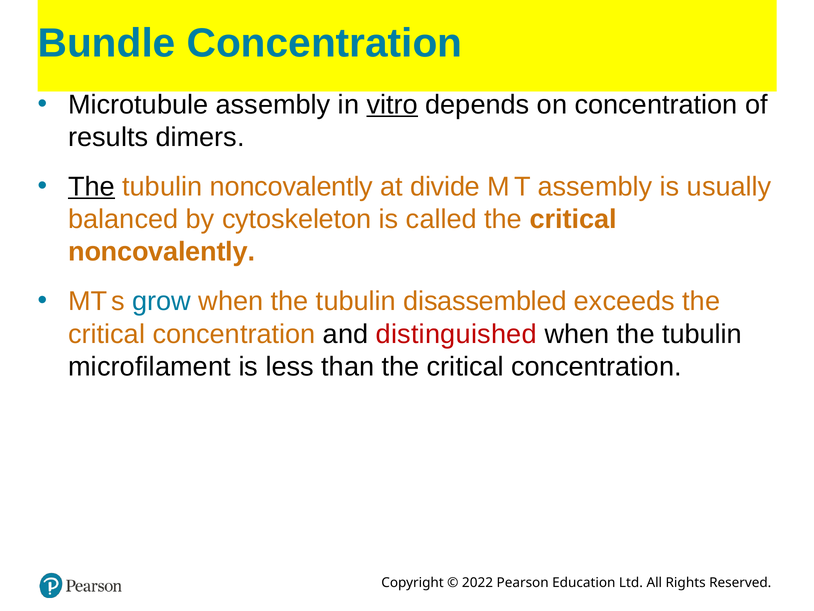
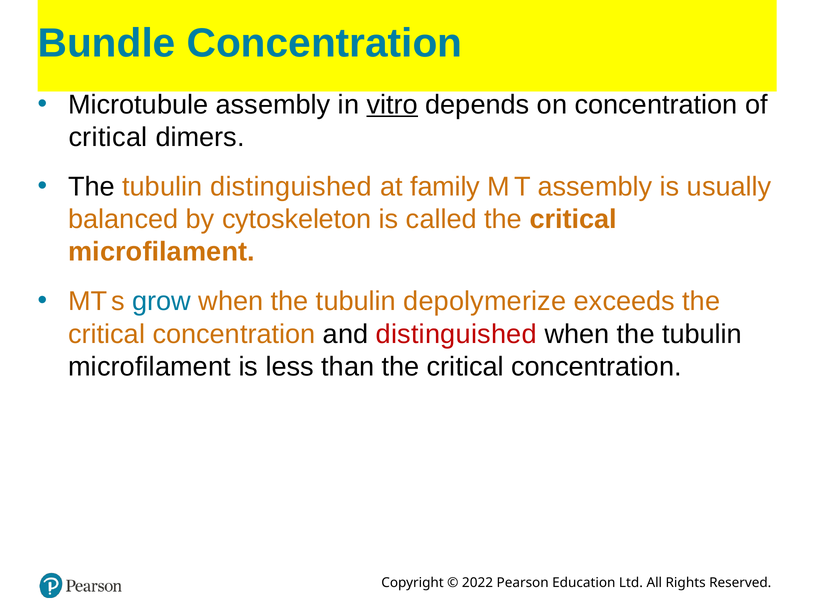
results: results -> critical (108, 137)
The underline: present -> none (92, 187)
tubulin noncovalently: noncovalently -> distinguished (291, 187)
divide: divide -> family (445, 187)
noncovalently: noncovalently -> microfilament (162, 252)
disassembled: disassembled -> depolymerize (485, 301)
